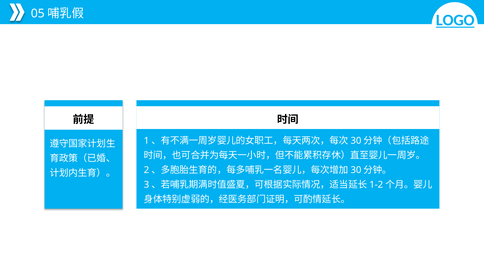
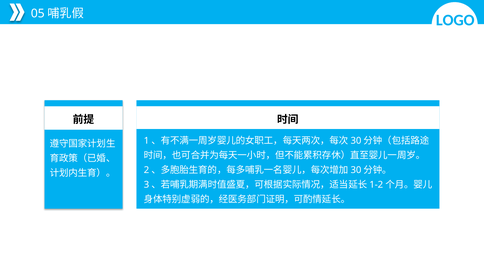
LOGO underline: present -> none (455, 20)
